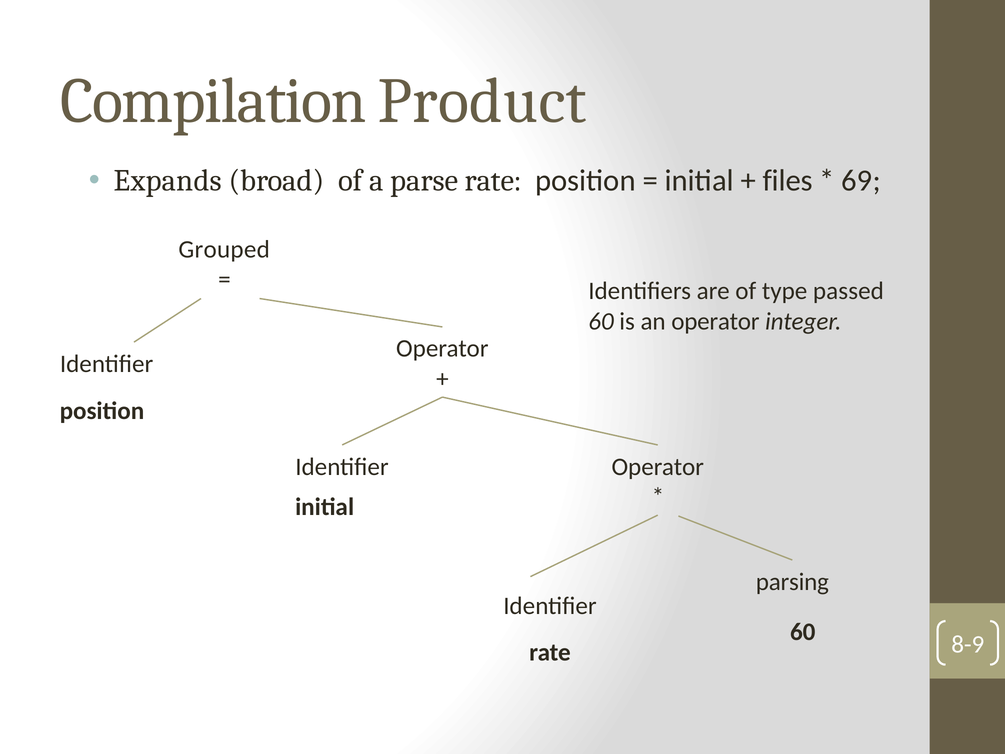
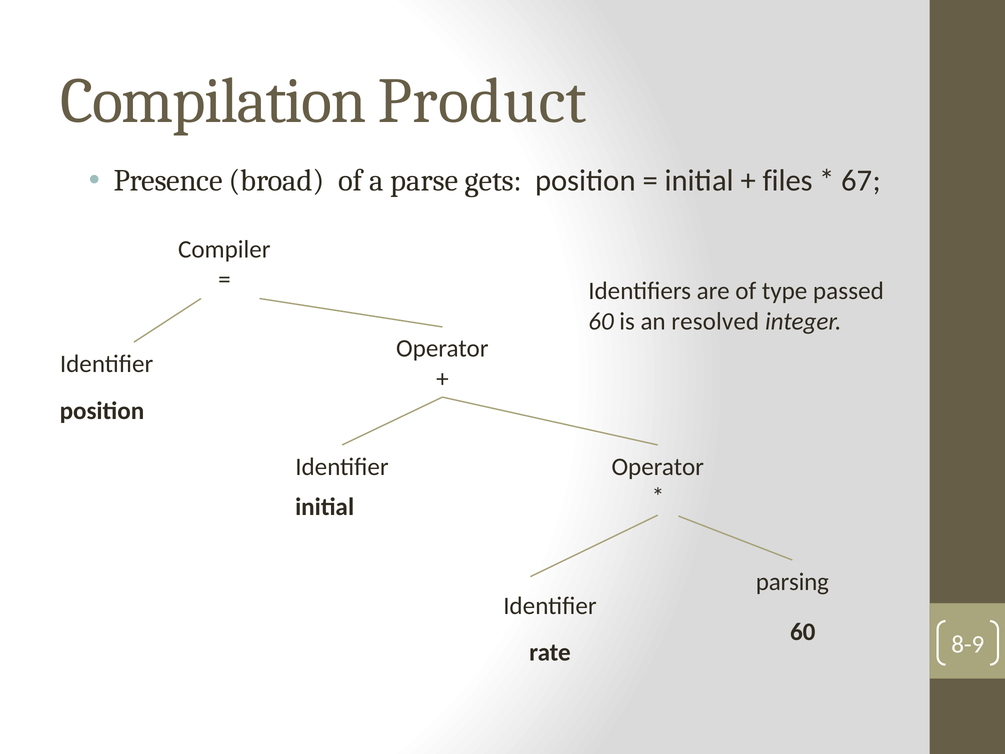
Expands: Expands -> Presence (168, 181)
parse rate: rate -> gets (493, 181)
69: 69 -> 67 (861, 181)
Grouped: Grouped -> Compiler (224, 249)
an operator: operator -> resolved (715, 321)
